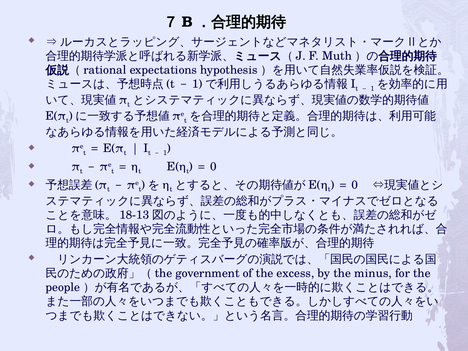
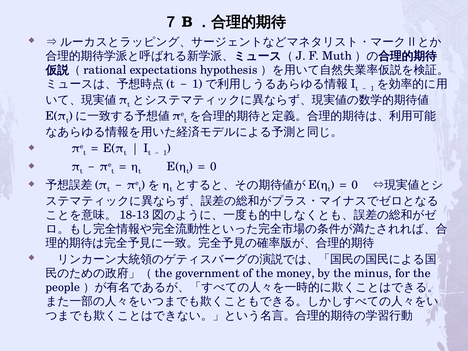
excess: excess -> money (296, 273)
